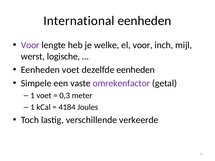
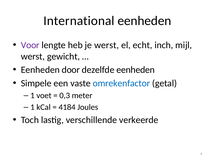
je welke: welke -> werst (107, 45)
el voor: voor -> echt (143, 45)
logische: logische -> gewicht (63, 57)
Eenheden voet: voet -> door (71, 70)
omrekenfactor colour: purple -> blue (121, 83)
